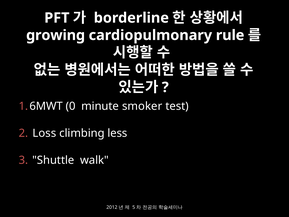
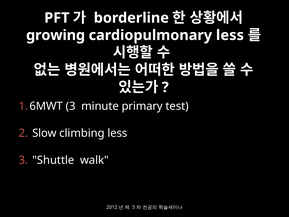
cardiopulmonary rule: rule -> less (230, 35)
0: 0 -> 3 (71, 106)
smoker: smoker -> primary (142, 106)
Loss: Loss -> Slow (44, 133)
